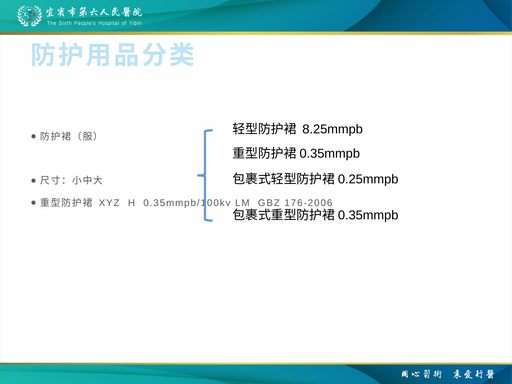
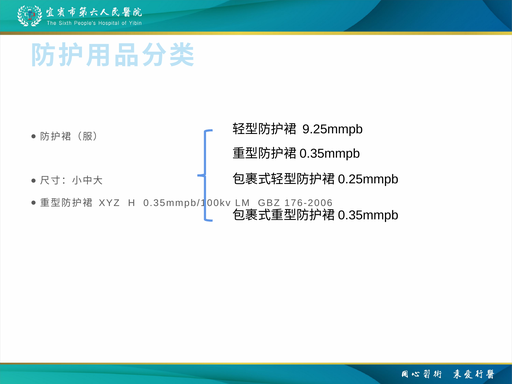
8.25mmpb: 8.25mmpb -> 9.25mmpb (333, 129)
